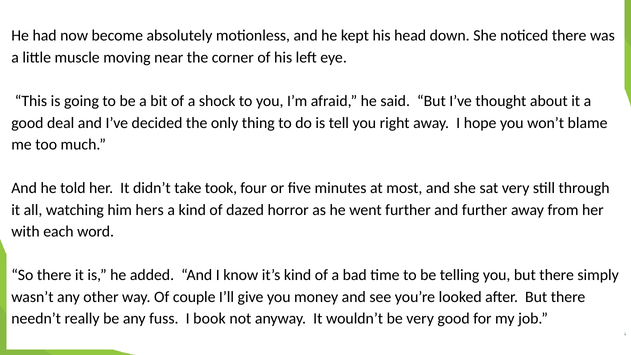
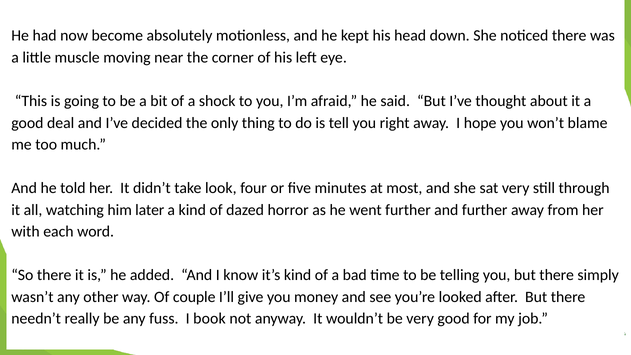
took: took -> look (221, 188)
hers: hers -> later (150, 210)
